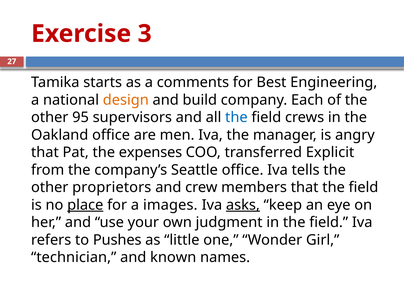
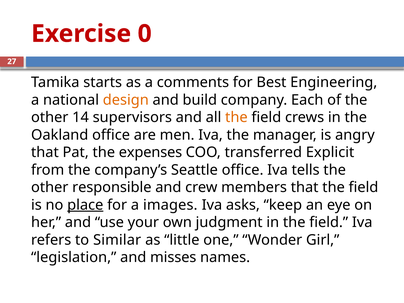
3: 3 -> 0 (145, 34)
95: 95 -> 14 (81, 117)
the colour: blue -> orange (236, 117)
proprietors: proprietors -> responsible (112, 187)
asks underline: present -> none (243, 205)
Pushes: Pushes -> Similar (117, 240)
technician: technician -> legislation (74, 257)
known: known -> misses (173, 257)
